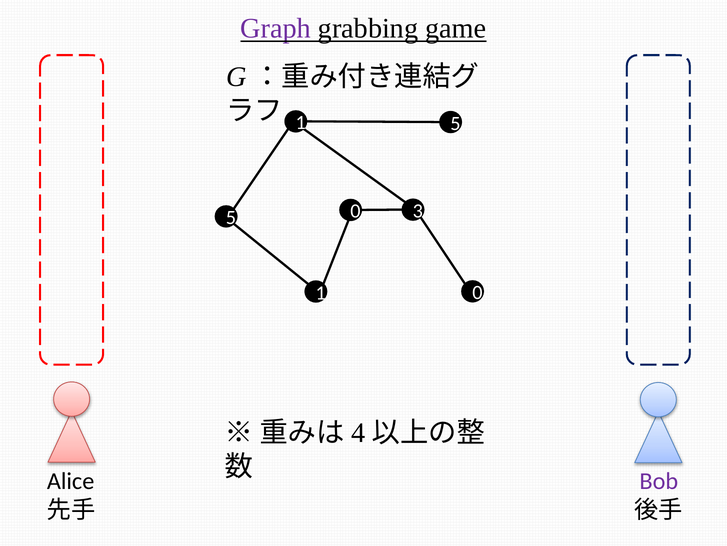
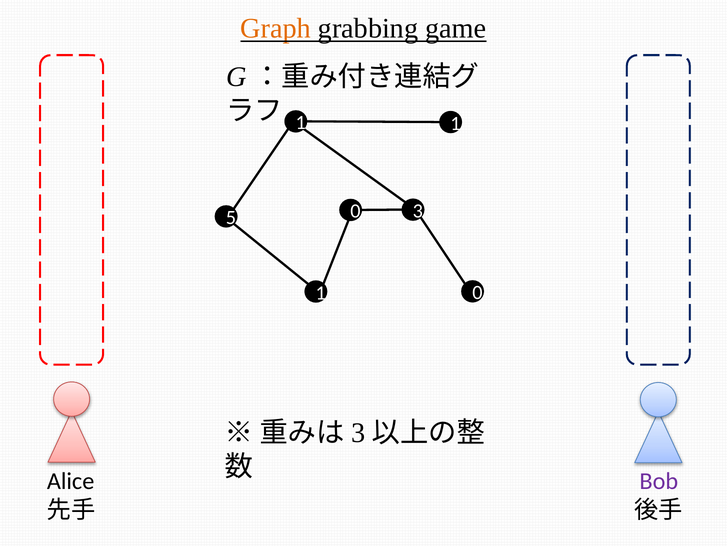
Graph colour: purple -> orange (276, 29)
5: 5 -> 1 (455, 123)
4: 4 -> 3 (358, 433)
